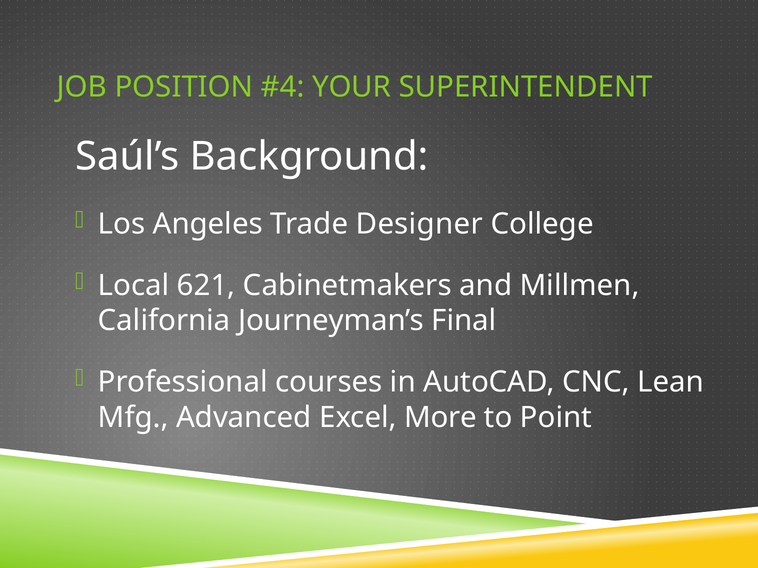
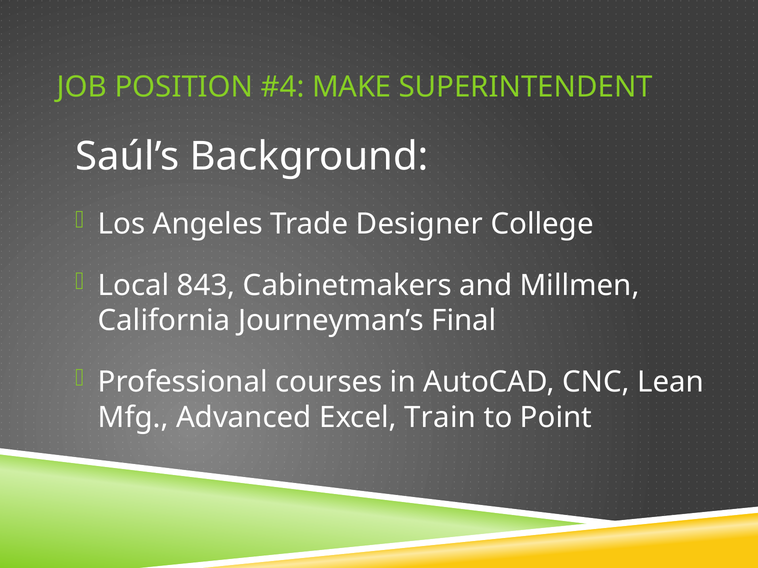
YOUR: YOUR -> MAKE (352, 87)
621: 621 -> 843 (206, 286)
More: More -> Train (440, 418)
